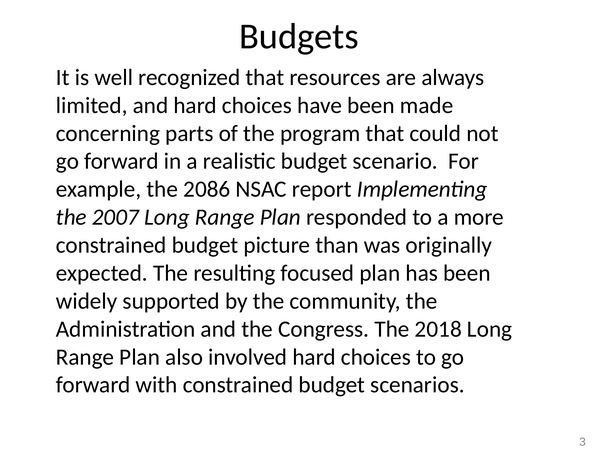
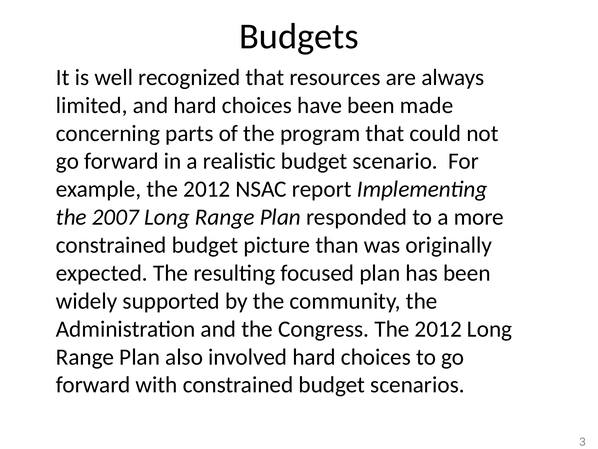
example the 2086: 2086 -> 2012 (207, 189)
Congress The 2018: 2018 -> 2012 (438, 329)
